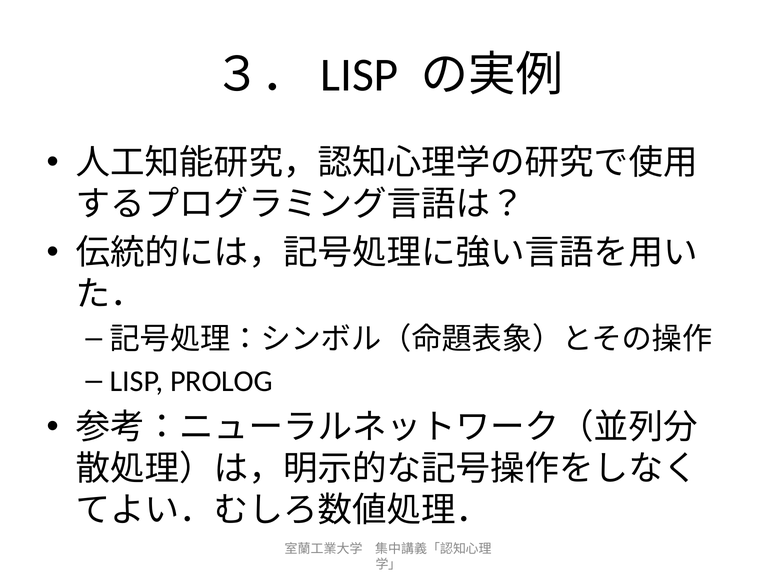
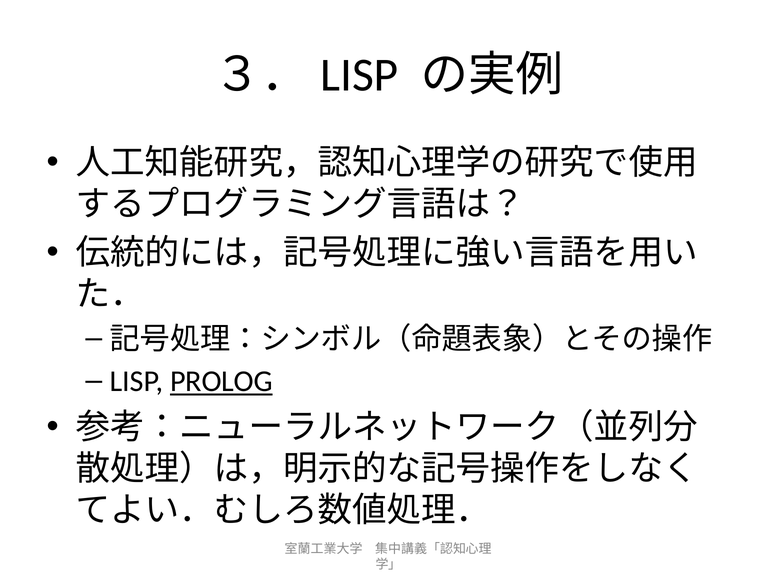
PROLOG underline: none -> present (221, 381)
